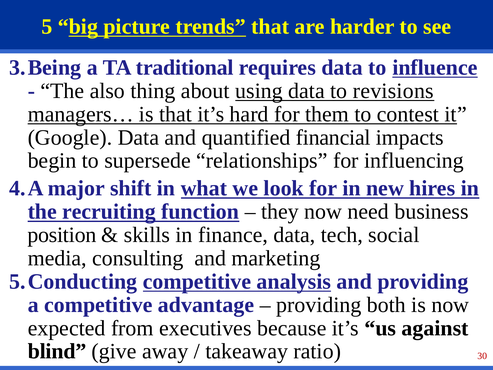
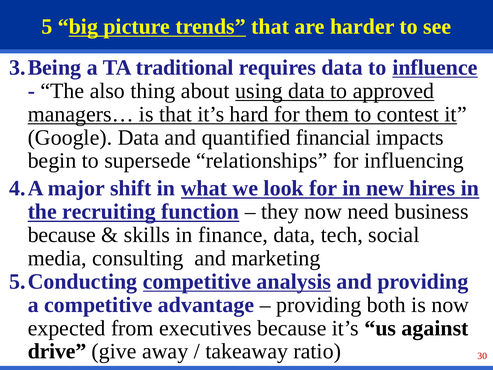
revisions: revisions -> approved (394, 91)
position: position -> because (62, 235)
blind: blind -> drive (57, 351)
